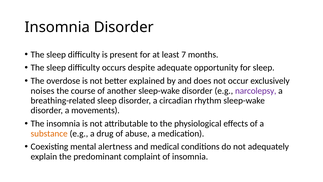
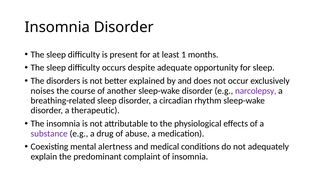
7: 7 -> 1 (184, 54)
overdose: overdose -> disorders (63, 81)
movements: movements -> therapeutic (95, 110)
substance colour: orange -> purple (49, 133)
